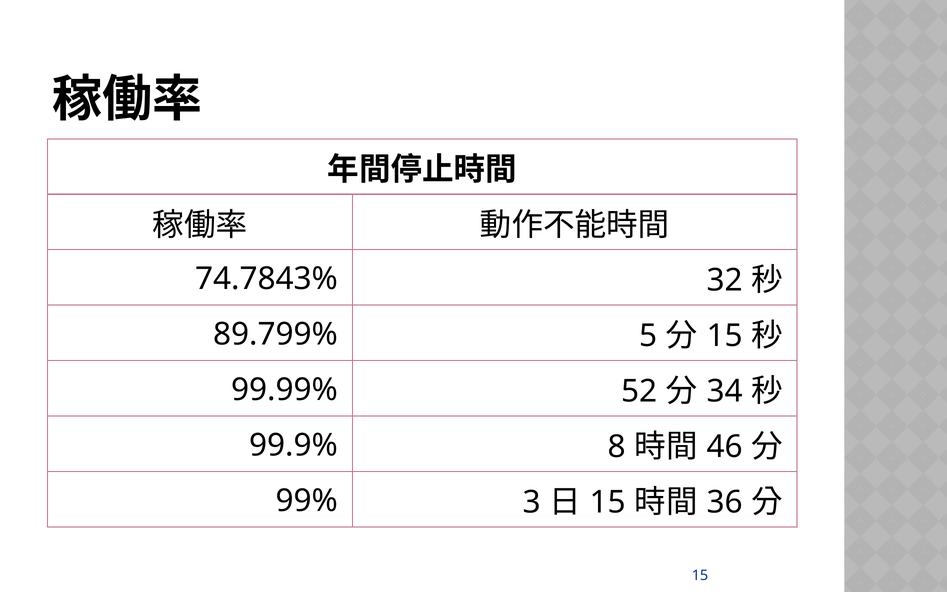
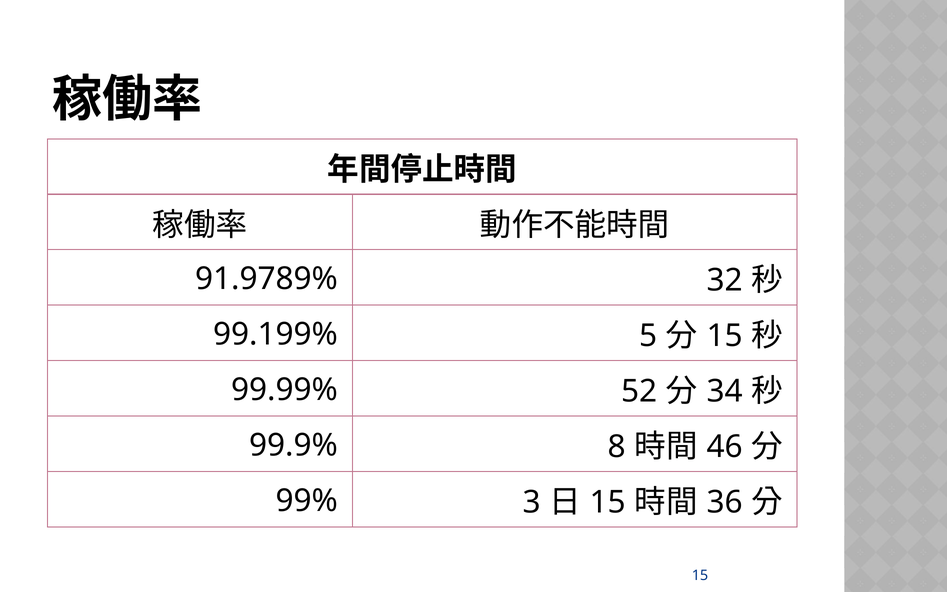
74.7843%: 74.7843% -> 91.9789% (267, 279)
89.799%: 89.799% -> 99.199% (276, 334)
